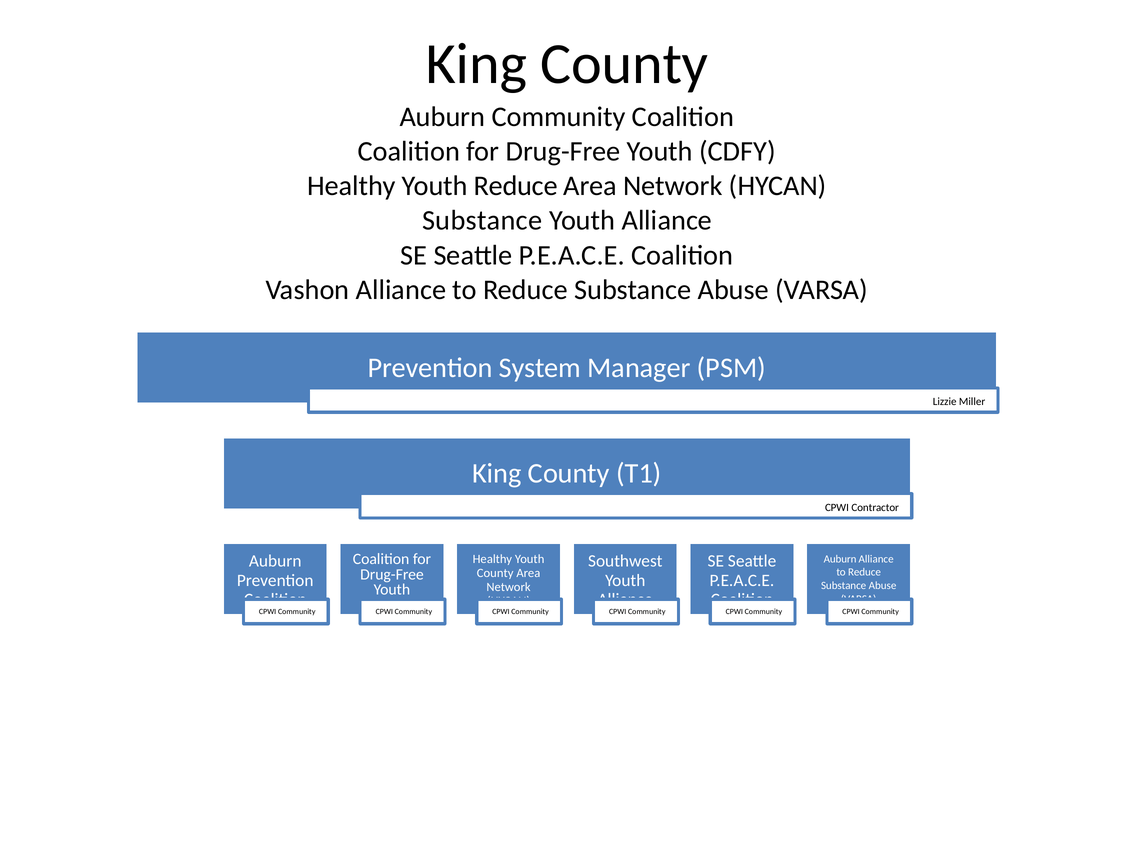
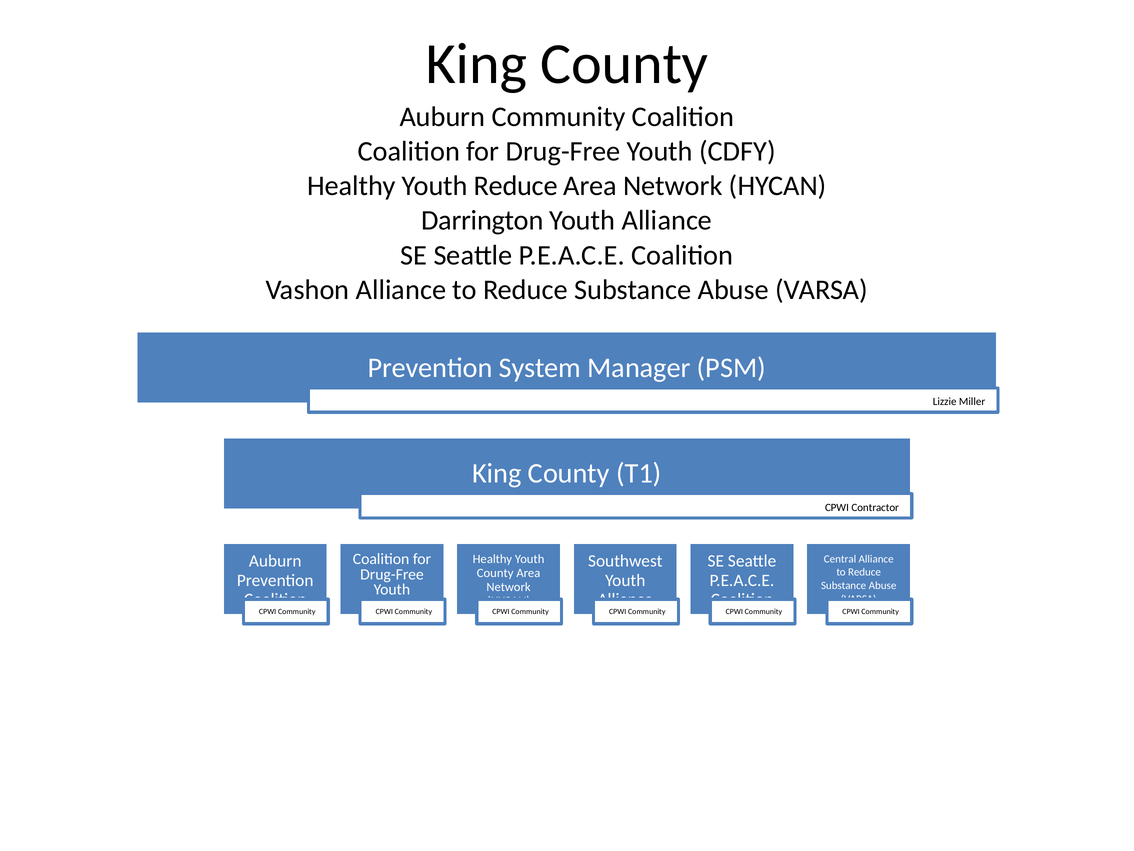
Substance: Substance -> Darrington (482, 220)
Auburn: Auburn -> Central (840, 559)
